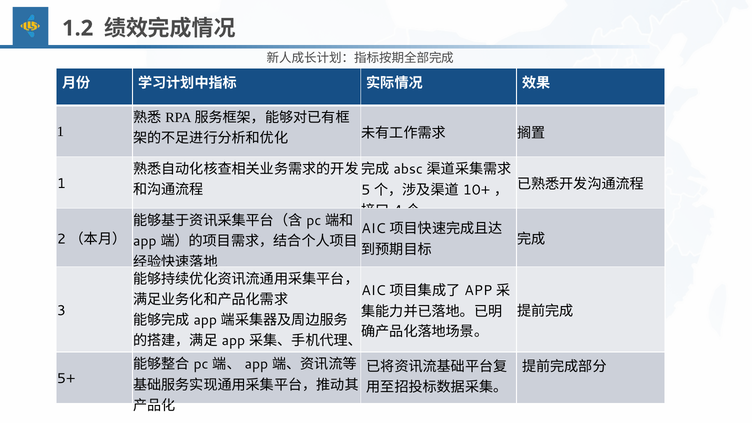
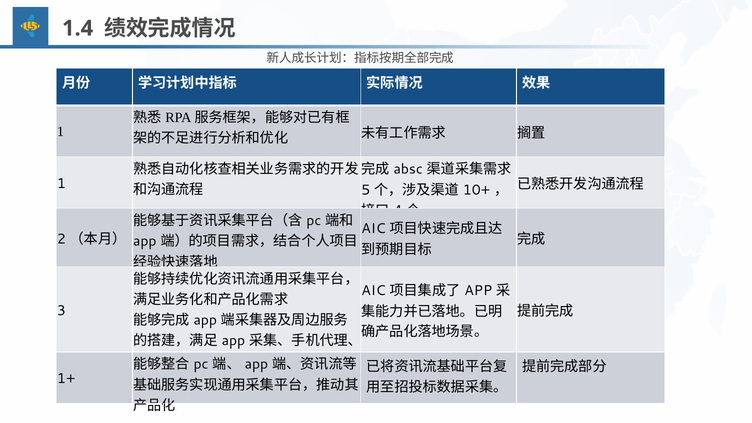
1.2: 1.2 -> 1.4 (78, 28)
5+: 5+ -> 1+ (66, 379)
